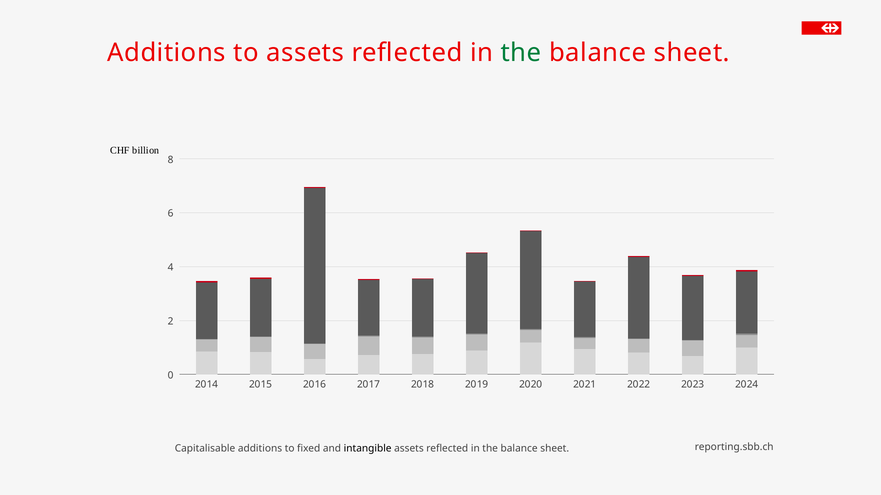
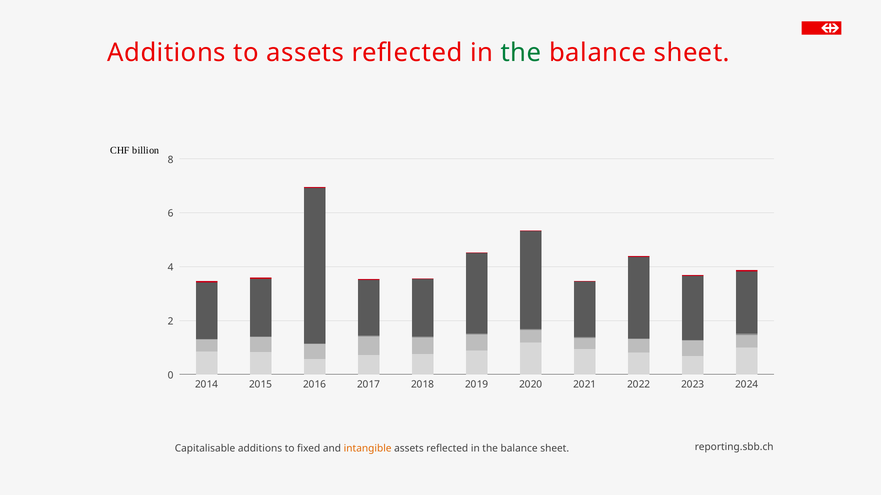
intangible colour: black -> orange (368, 449)
